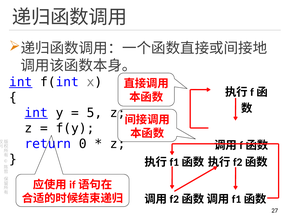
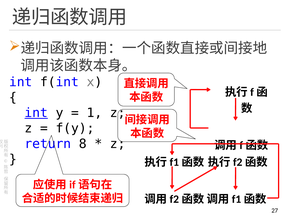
int underline: present -> none (21, 82)
5: 5 -> 1 (94, 113)
0: 0 -> 8 (83, 144)
